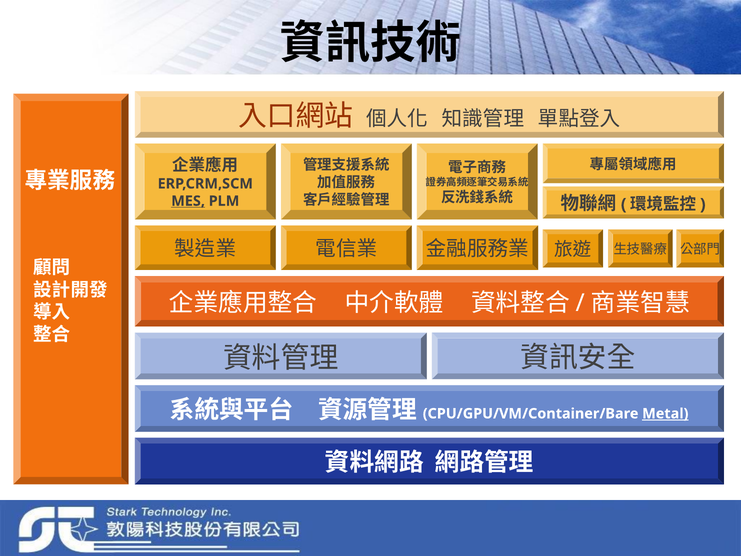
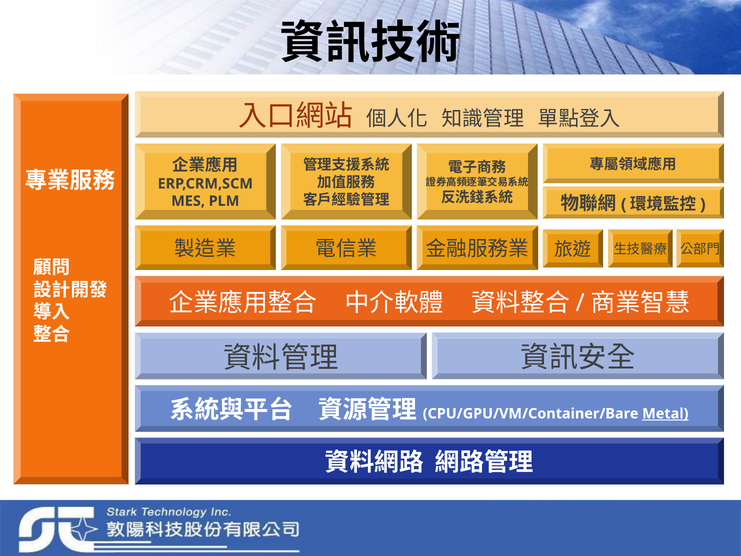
MES underline: present -> none (188, 201)
